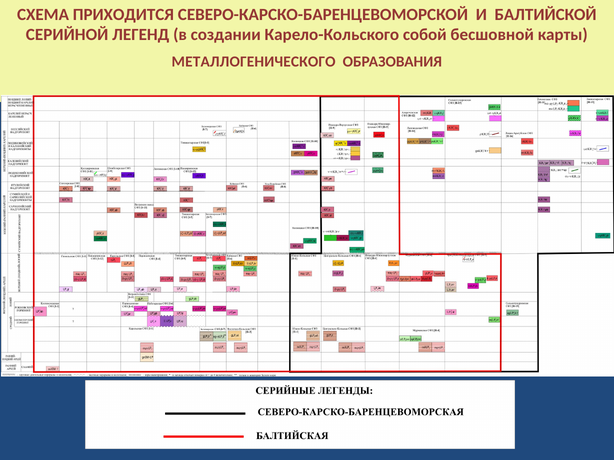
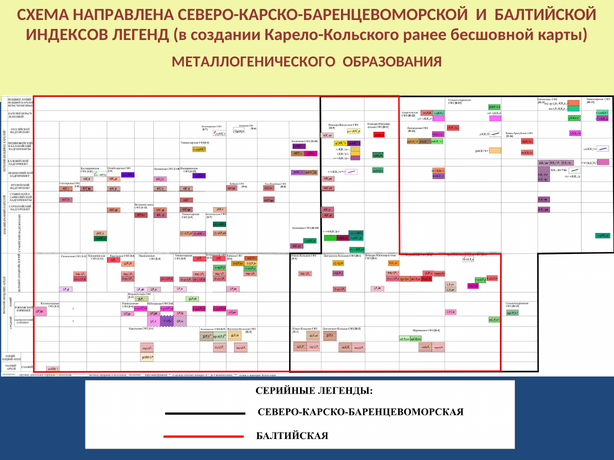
ПРИХОДИТСЯ: ПРИХОДИТСЯ -> НАПРАВЛЕНА (123, 14)
СЕРИЙНОЙ: СЕРИЙНОЙ -> ИНДЕКСОВ (67, 35)
собой: собой -> ранее (425, 35)
